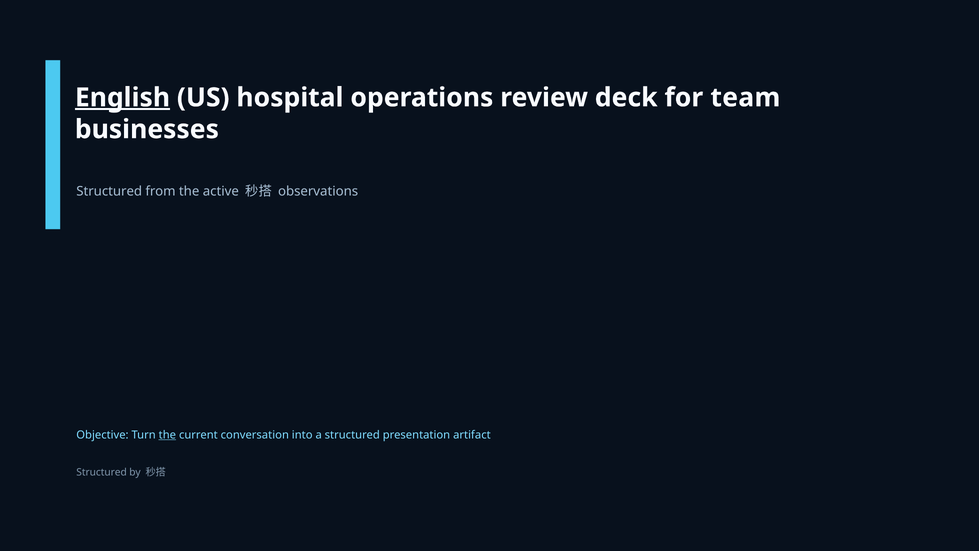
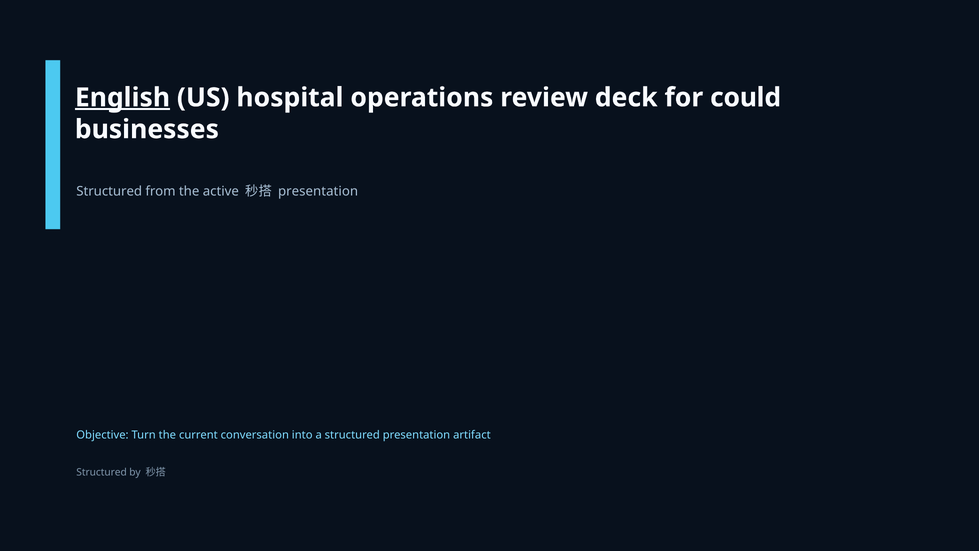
team: team -> could (746, 98)
observations: observations -> presentation (318, 191)
the underline: present -> none (167, 435)
